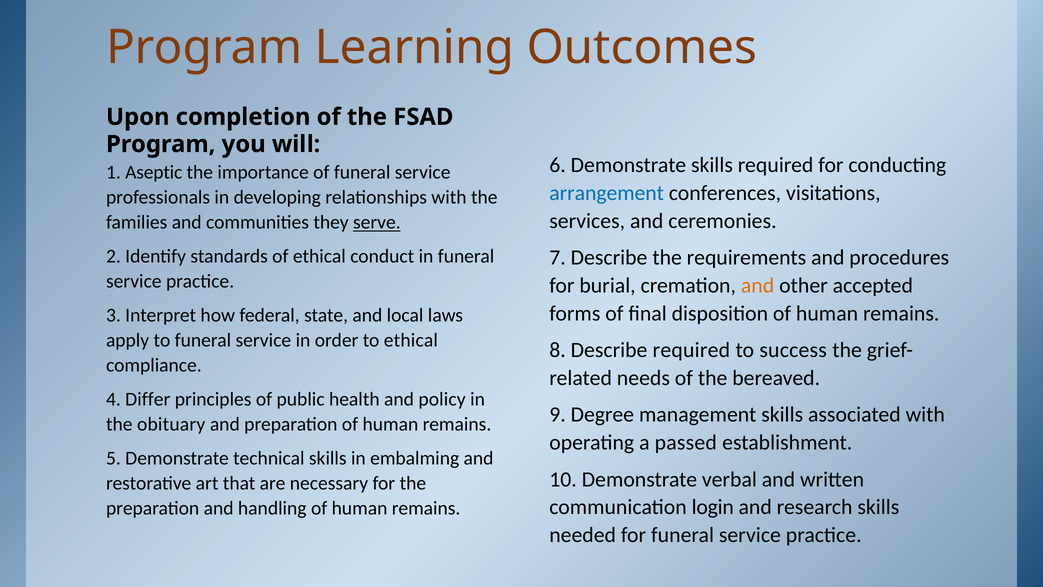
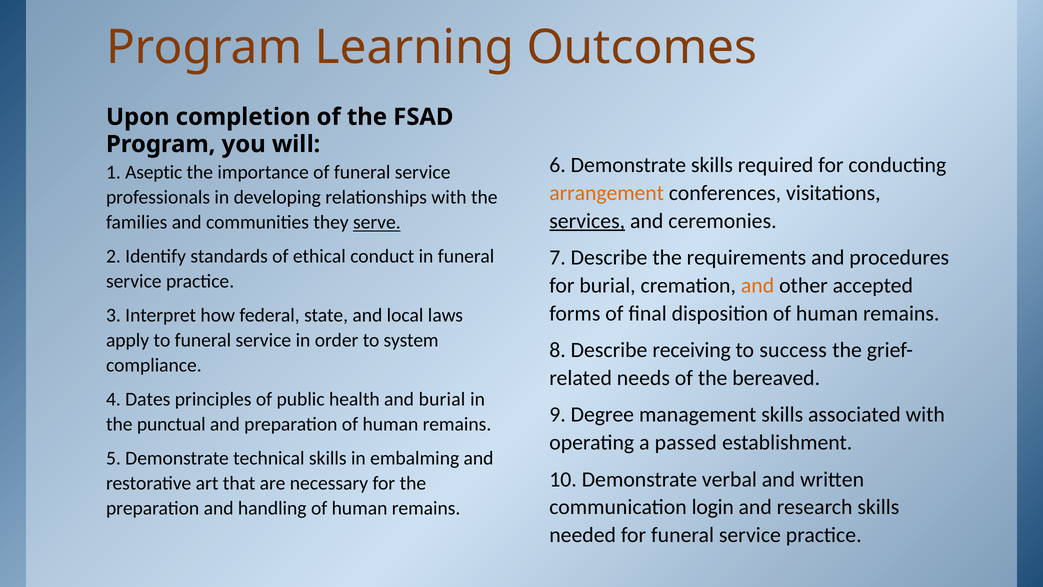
arrangement colour: blue -> orange (607, 193)
services underline: none -> present (587, 221)
to ethical: ethical -> system (411, 340)
Describe required: required -> receiving (692, 350)
Differ: Differ -> Dates (148, 399)
and policy: policy -> burial (442, 399)
obituary: obituary -> punctual (171, 424)
